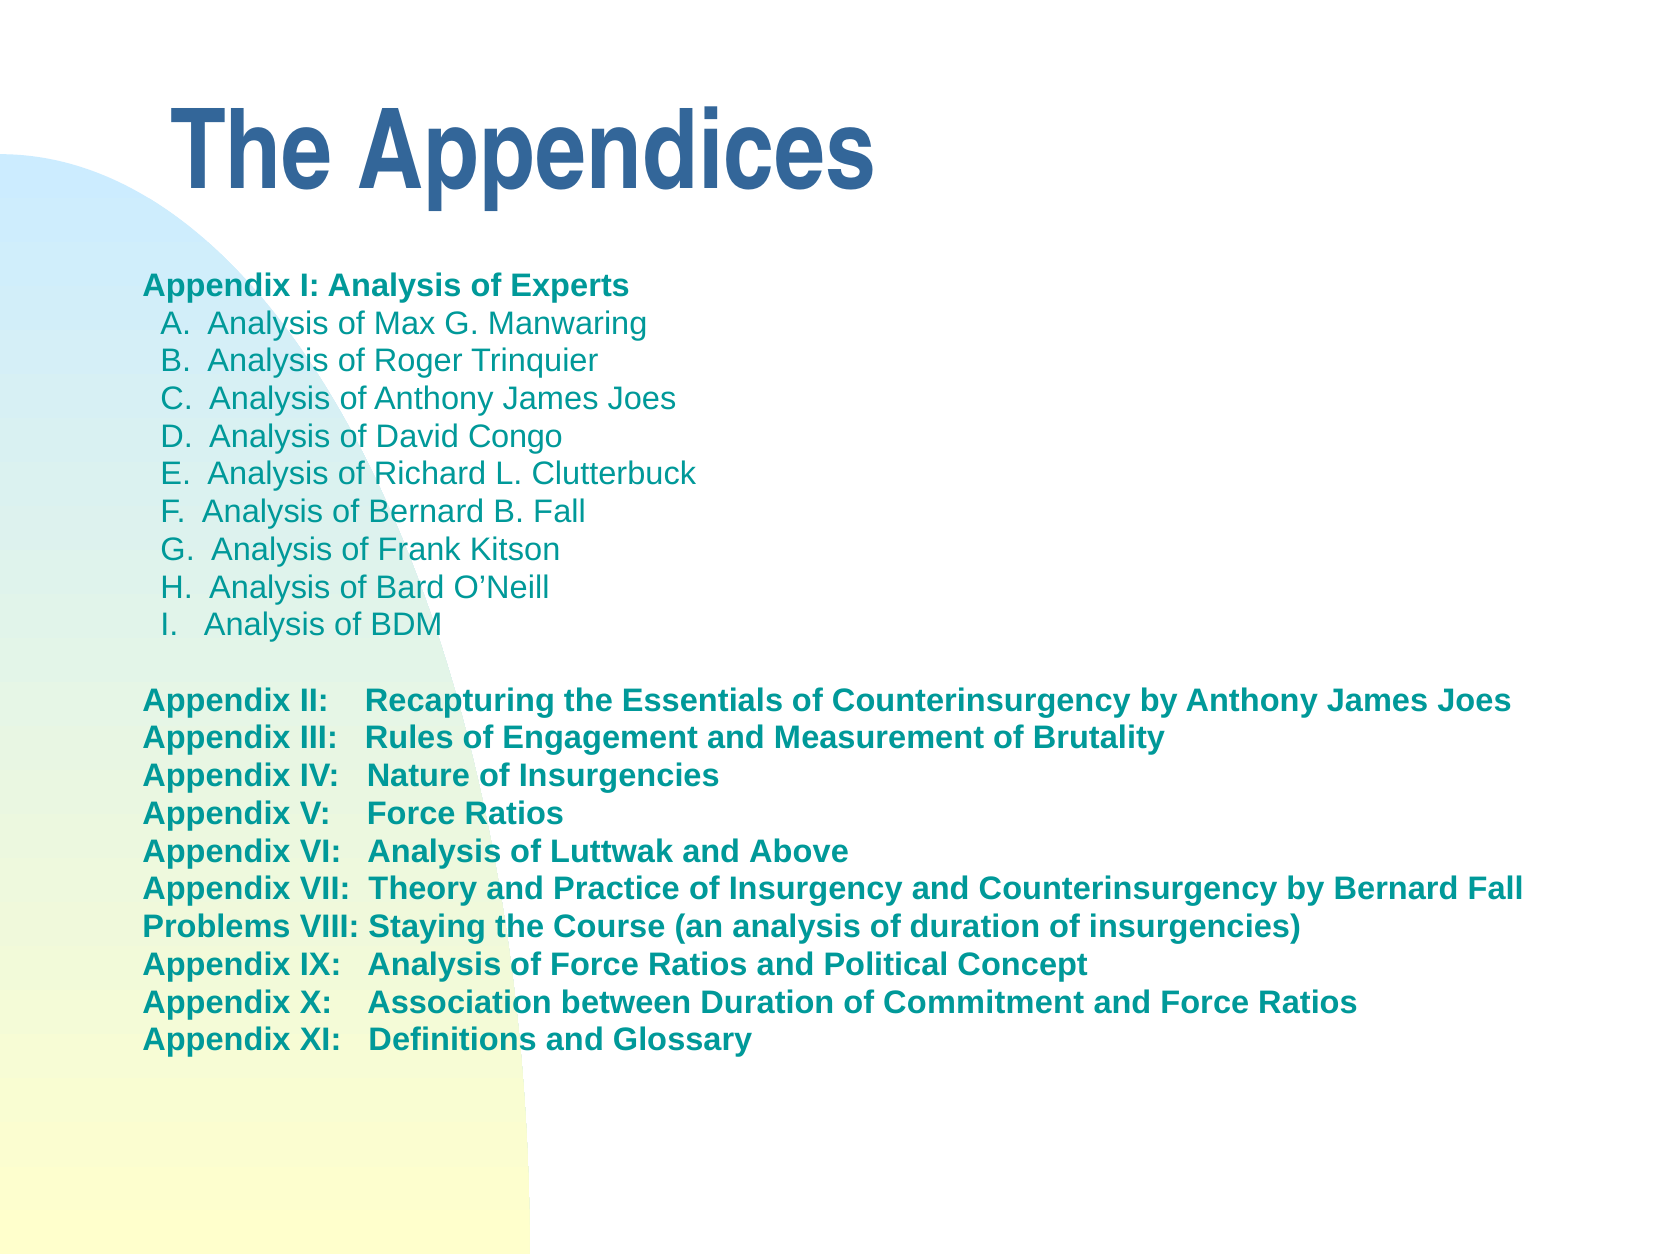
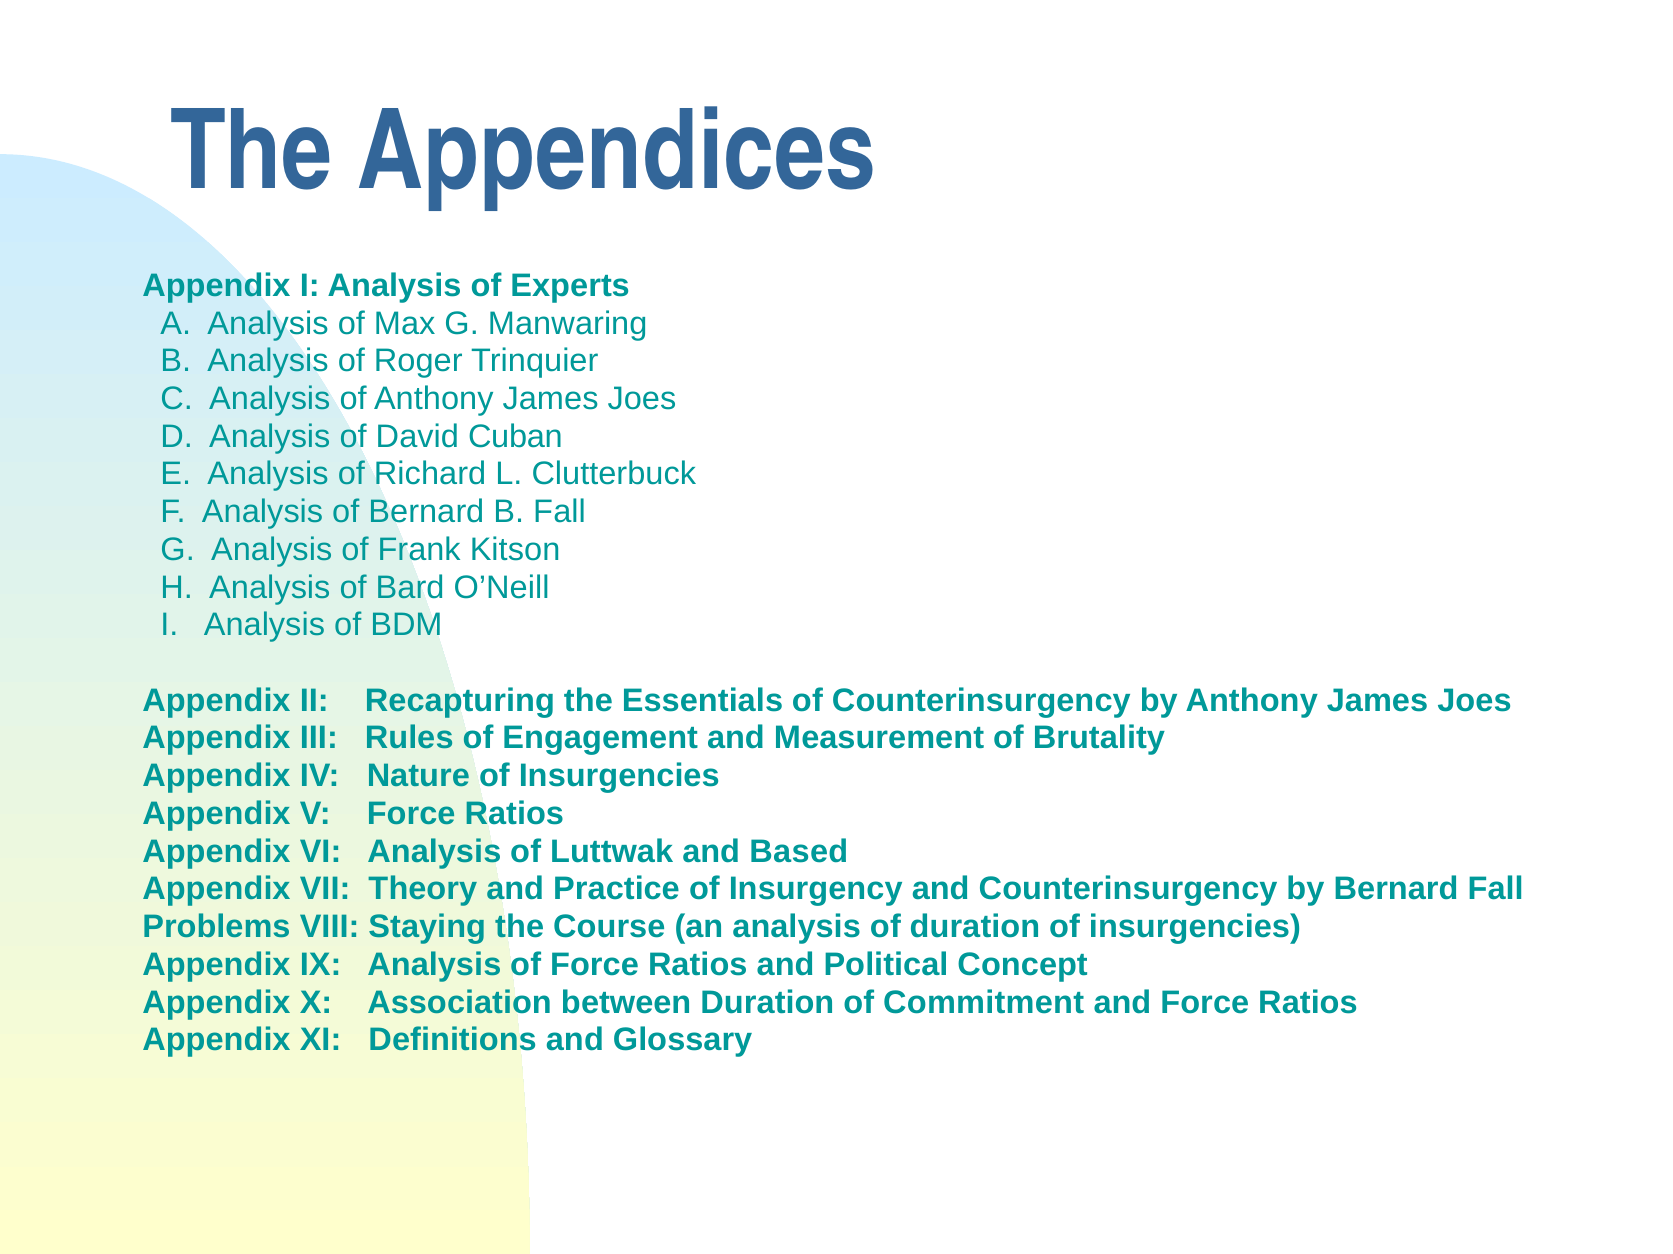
Congo: Congo -> Cuban (515, 437)
Above: Above -> Based (799, 852)
